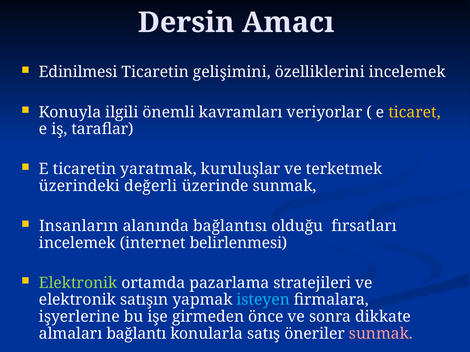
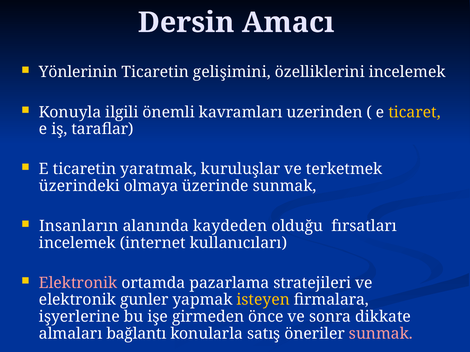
Edinilmesi: Edinilmesi -> Yönlerinin (78, 72)
veriyorlar: veriyorlar -> uzerinden (325, 112)
değerli: değerli -> olmaya (151, 186)
bağlantısı: bağlantısı -> kaydeden (230, 226)
belirlenmesi: belirlenmesi -> kullanıcıları (238, 243)
Elektronik colour: light green -> pink (78, 283)
satışın: satışın -> gunler (144, 300)
isteyen colour: light blue -> yellow (263, 300)
